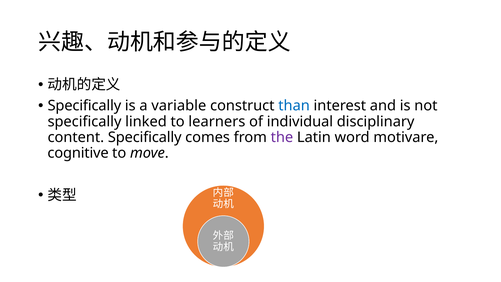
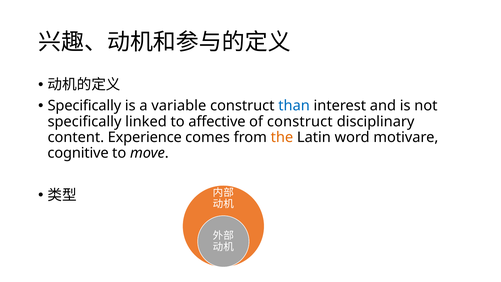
learners: learners -> affective (217, 121)
of individual: individual -> construct (300, 121)
content Specifically: Specifically -> Experience (145, 137)
the colour: purple -> orange (282, 137)
